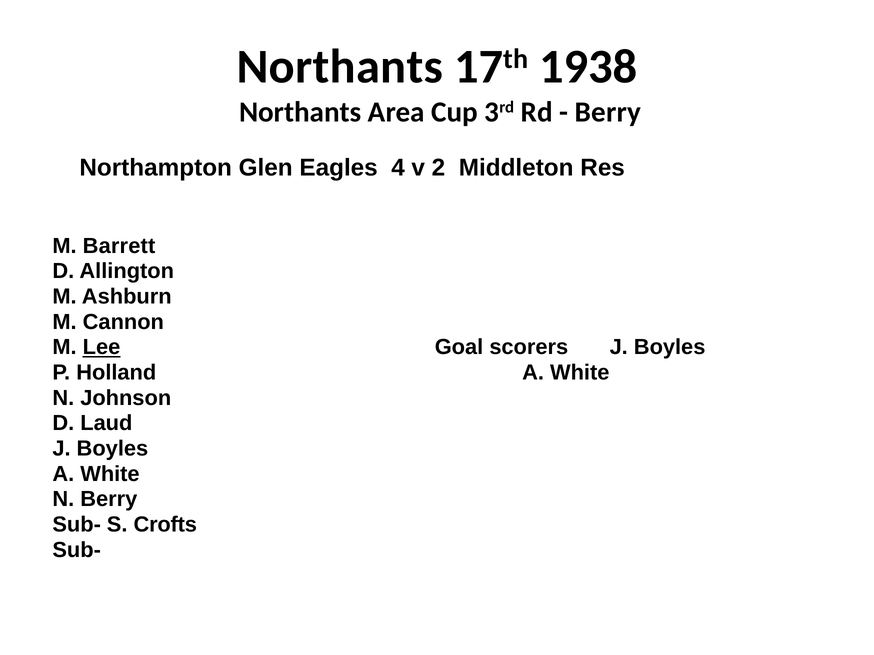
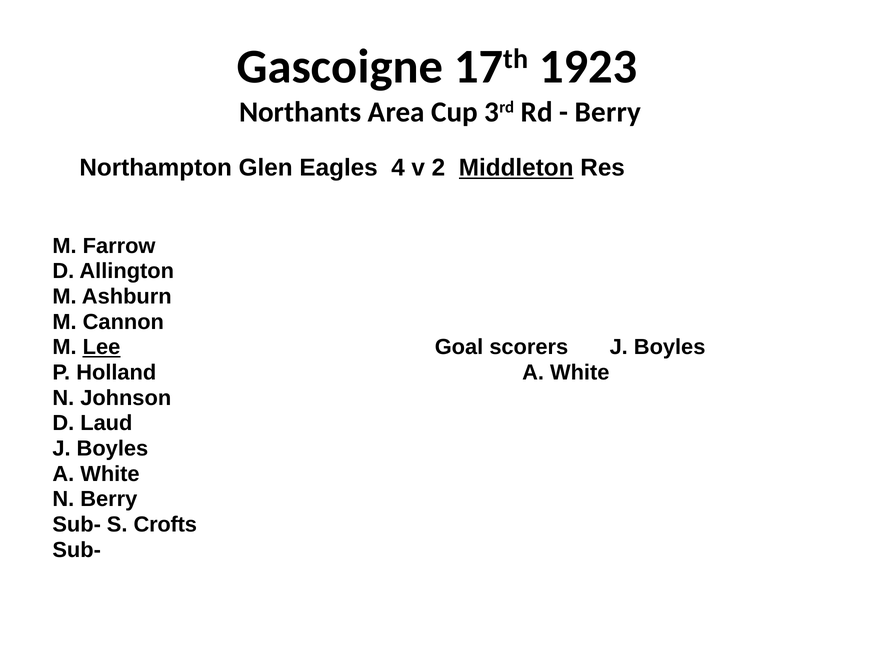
Northants: Northants -> Gascoigne (340, 67)
1938: 1938 -> 1923 (588, 67)
Middleton underline: none -> present (516, 168)
Barrett: Barrett -> Farrow (119, 246)
